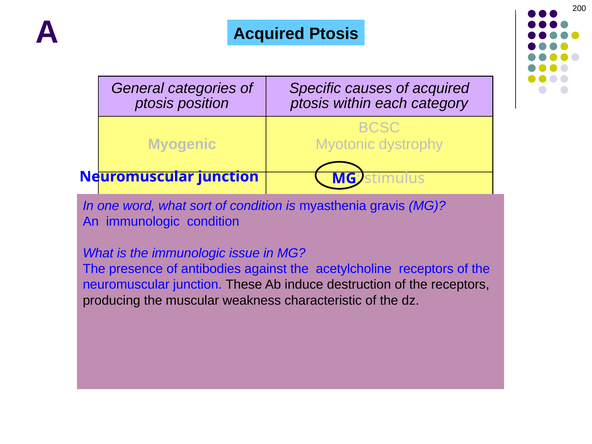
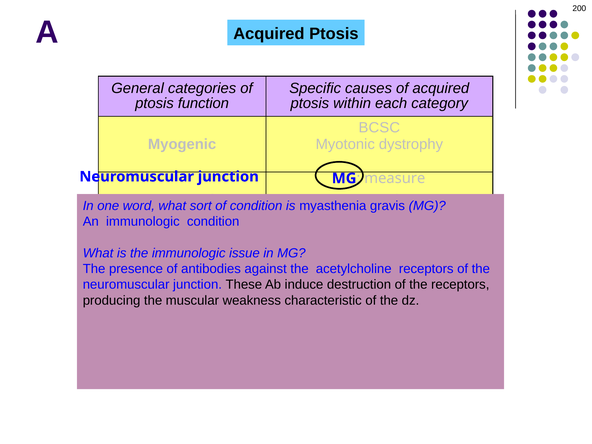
position: position -> function (203, 103)
stimulus: stimulus -> measure (395, 178)
